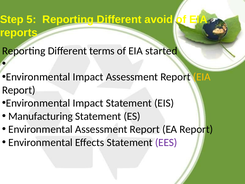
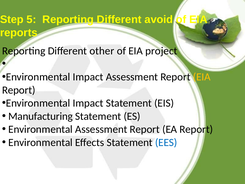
terms: terms -> other (102, 51)
started: started -> project (161, 51)
EES colour: purple -> blue (166, 142)
